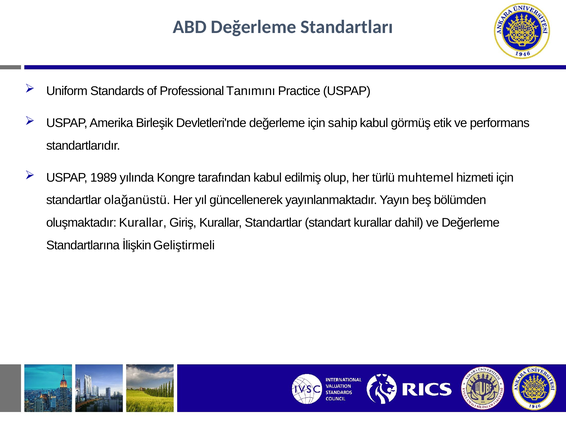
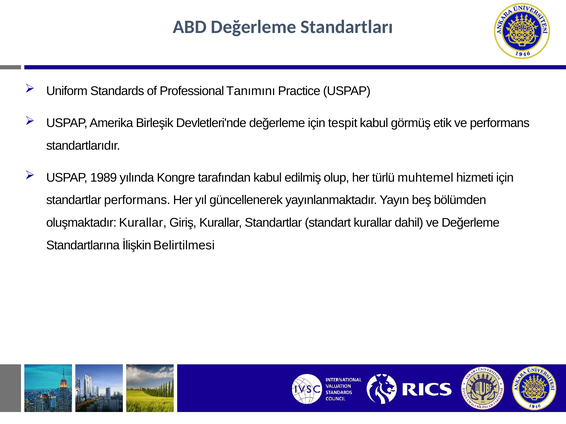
sahip: sahip -> tespit (343, 123)
standartlar olağanüstü: olağanüstü -> performans (137, 200)
Geliştirmeli: Geliştirmeli -> Belirtilmesi (184, 246)
